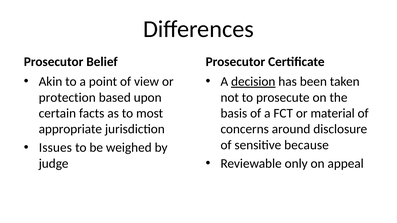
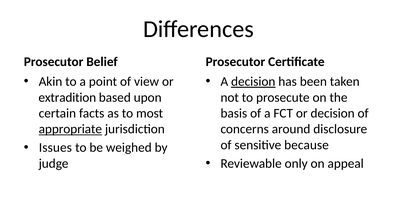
protection: protection -> extradition (67, 98)
or material: material -> decision (333, 113)
appropriate underline: none -> present (70, 129)
